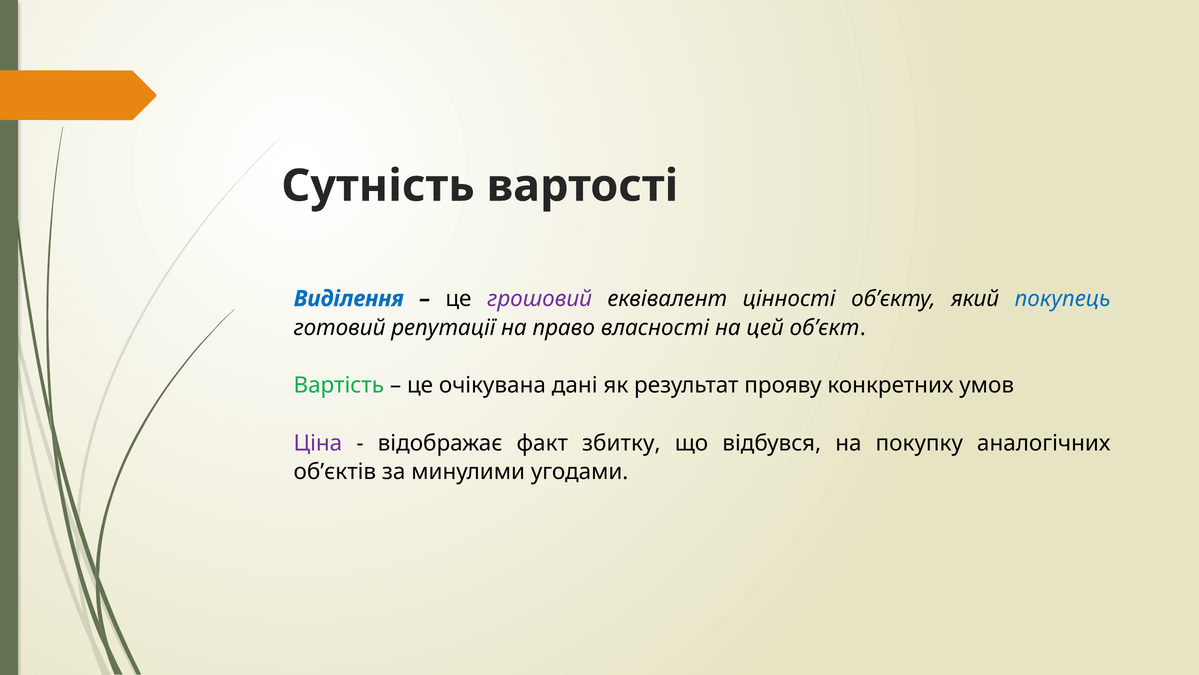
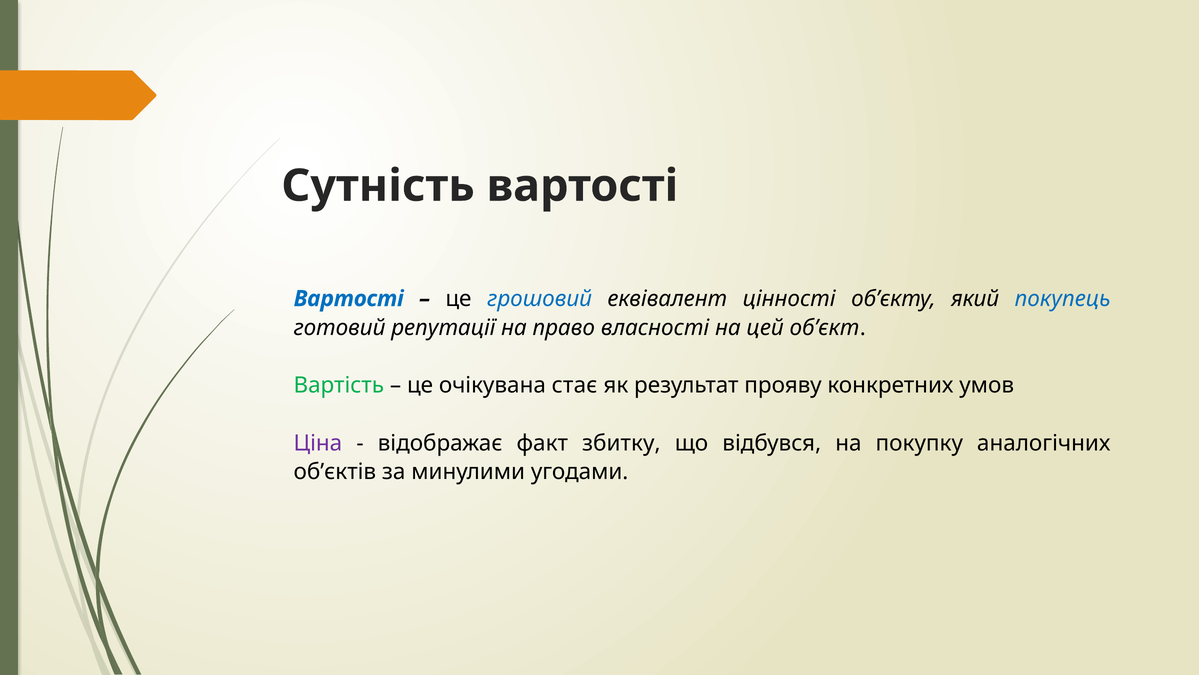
Виділення: Виділення -> Вартості (349, 298)
грошовий colour: purple -> blue (540, 298)
дані: дані -> стає (575, 385)
